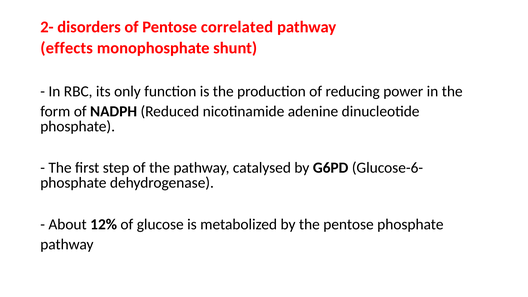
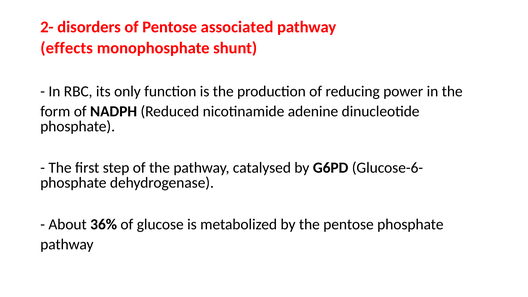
correlated: correlated -> associated (237, 27)
12%: 12% -> 36% (104, 224)
